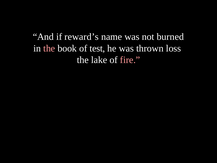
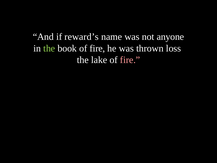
burned: burned -> anyone (170, 37)
the colour: pink -> light green (49, 48)
book of test: test -> fire (97, 48)
